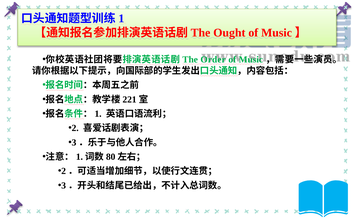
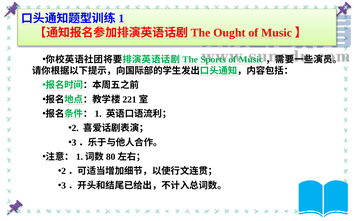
Order: Order -> Sports (213, 60)
